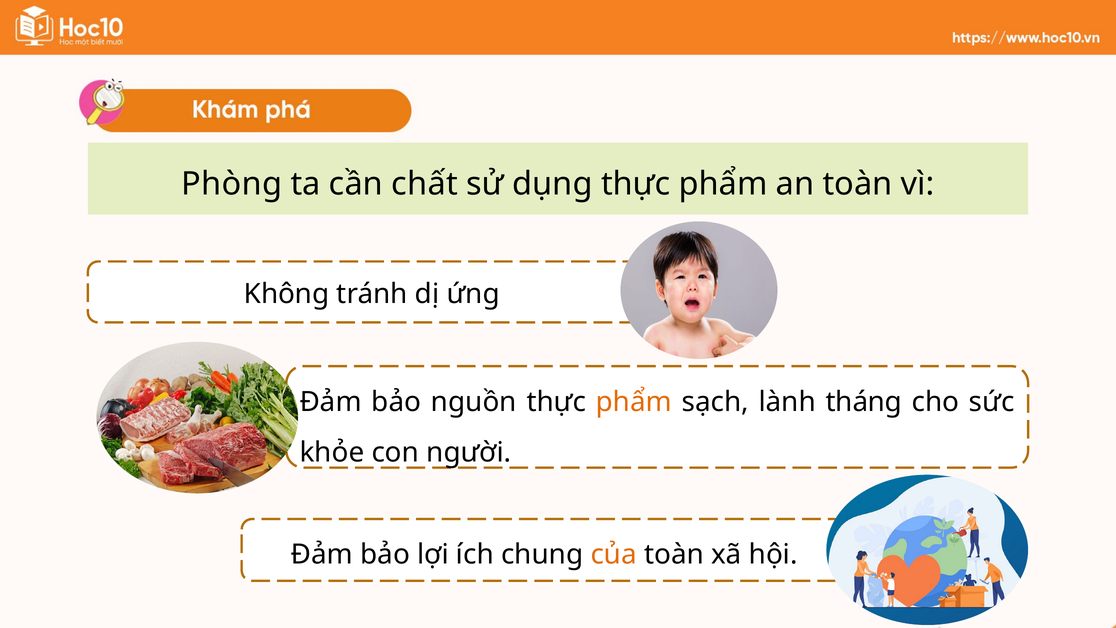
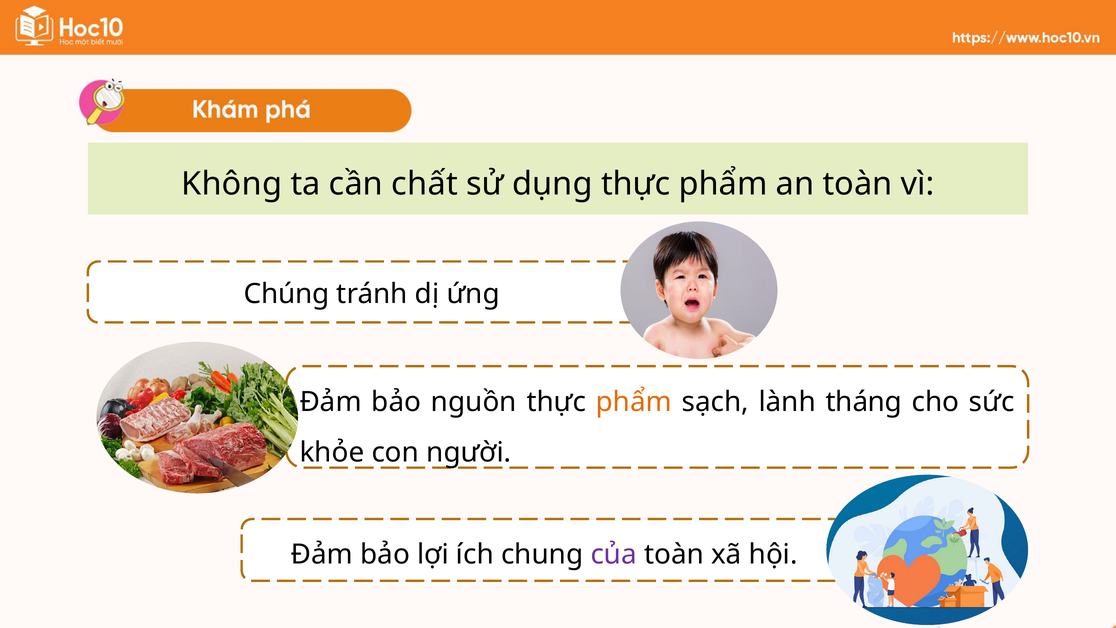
Phòng: Phòng -> Không (232, 184)
Không: Không -> Chúng (287, 294)
của colour: orange -> purple (614, 554)
